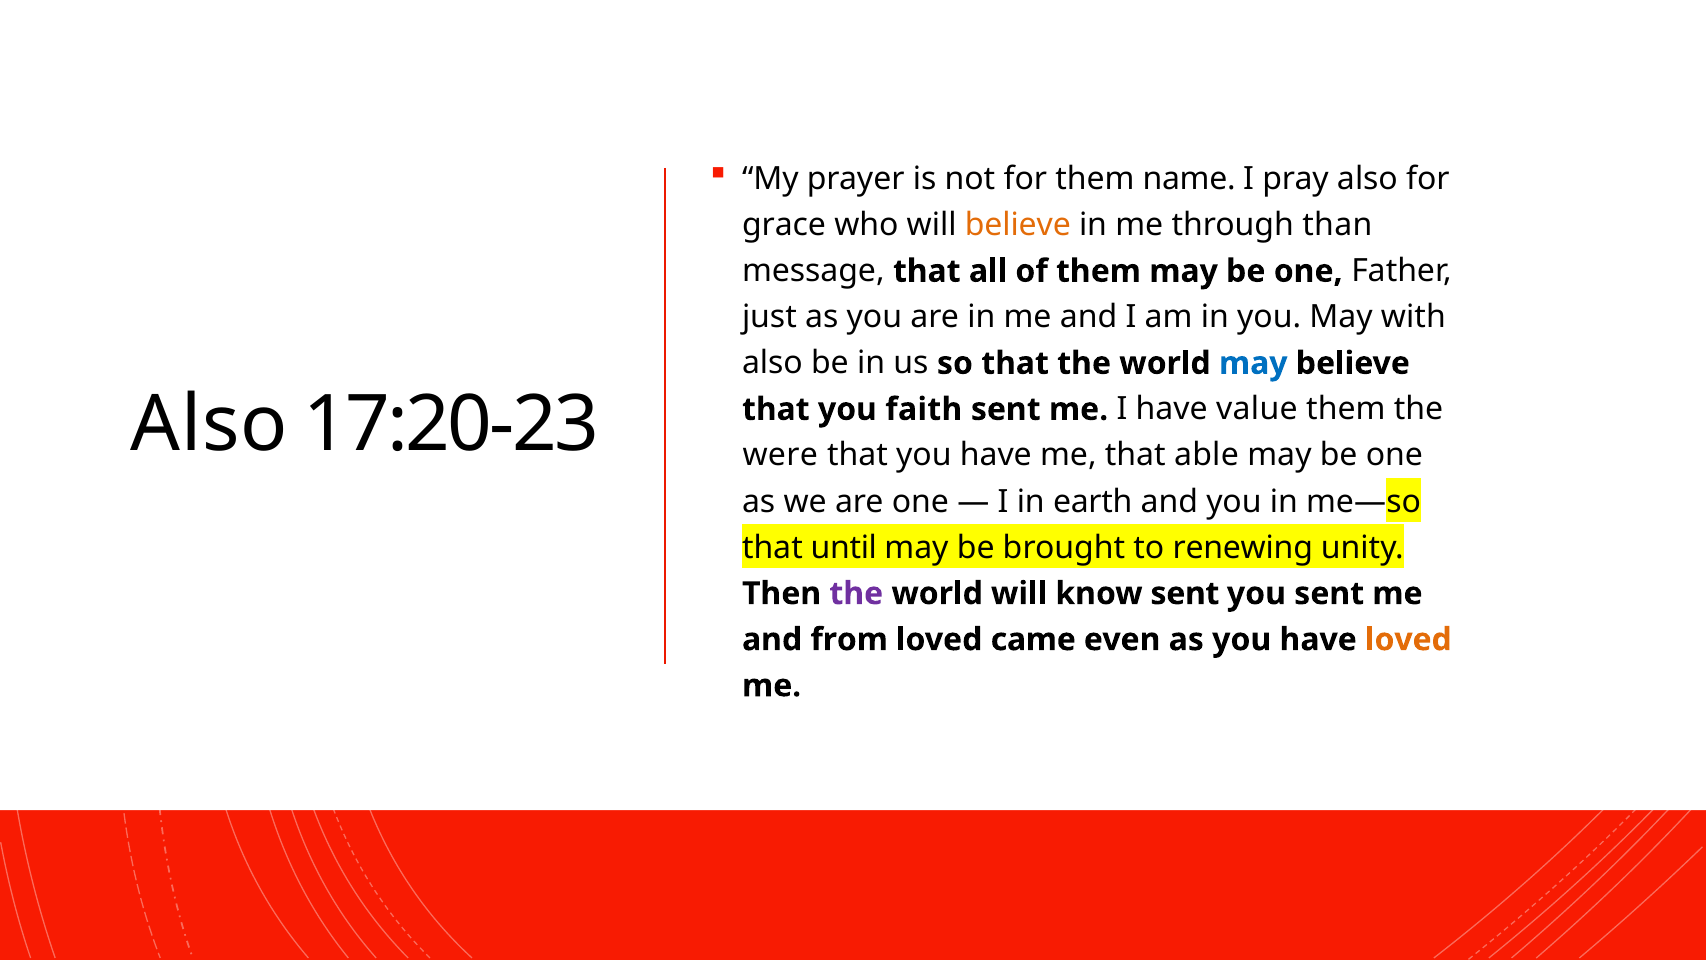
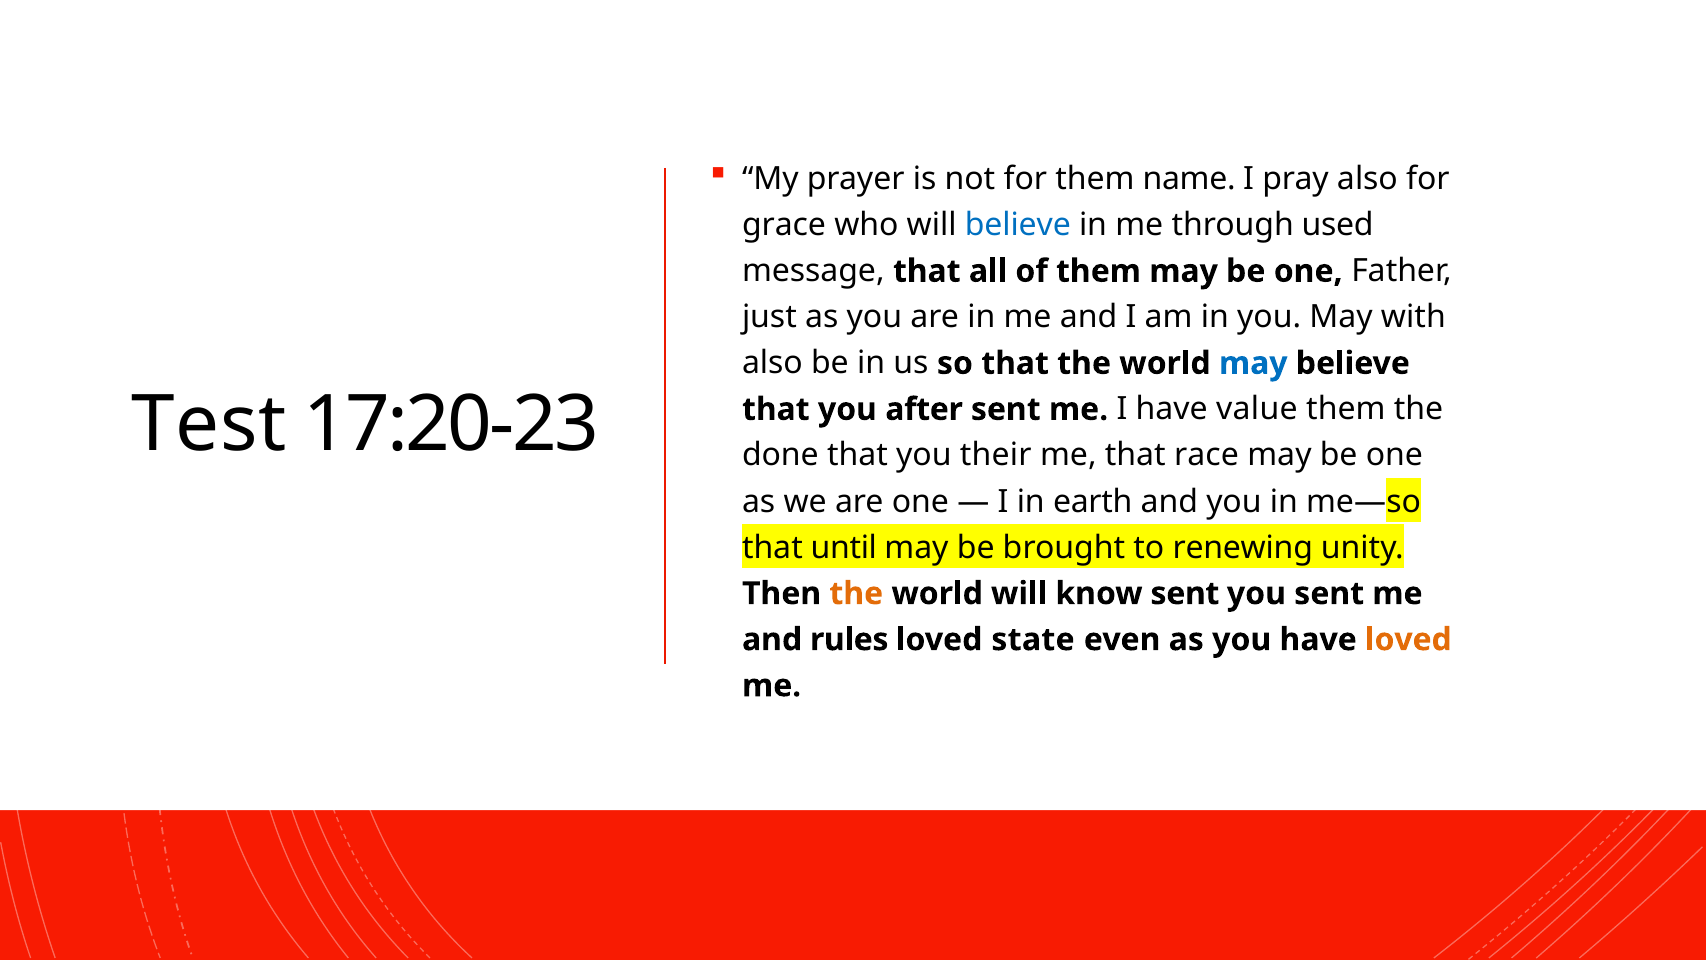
believe colour: orange -> blue (1018, 225)
than: than -> used (1338, 225)
Also: Also -> Test (209, 424)
faith: faith -> after (924, 409)
were: were -> done (780, 455)
that you have: have -> their (996, 455)
able: able -> race (1207, 455)
the colour: purple -> orange (856, 593)
from: from -> rules (849, 639)
came: came -> state (1033, 639)
